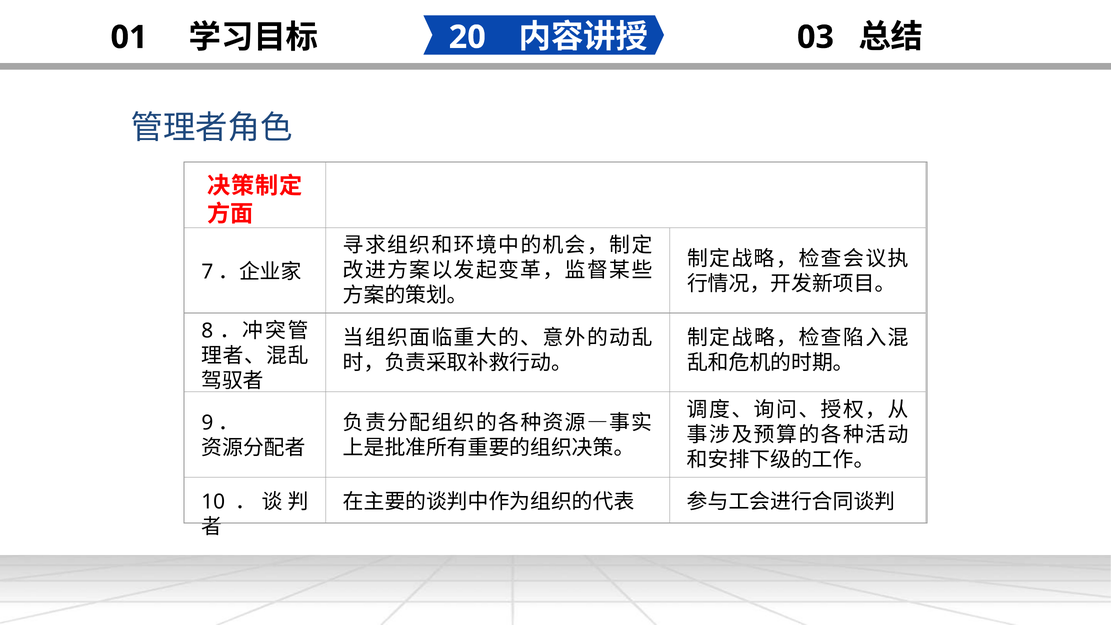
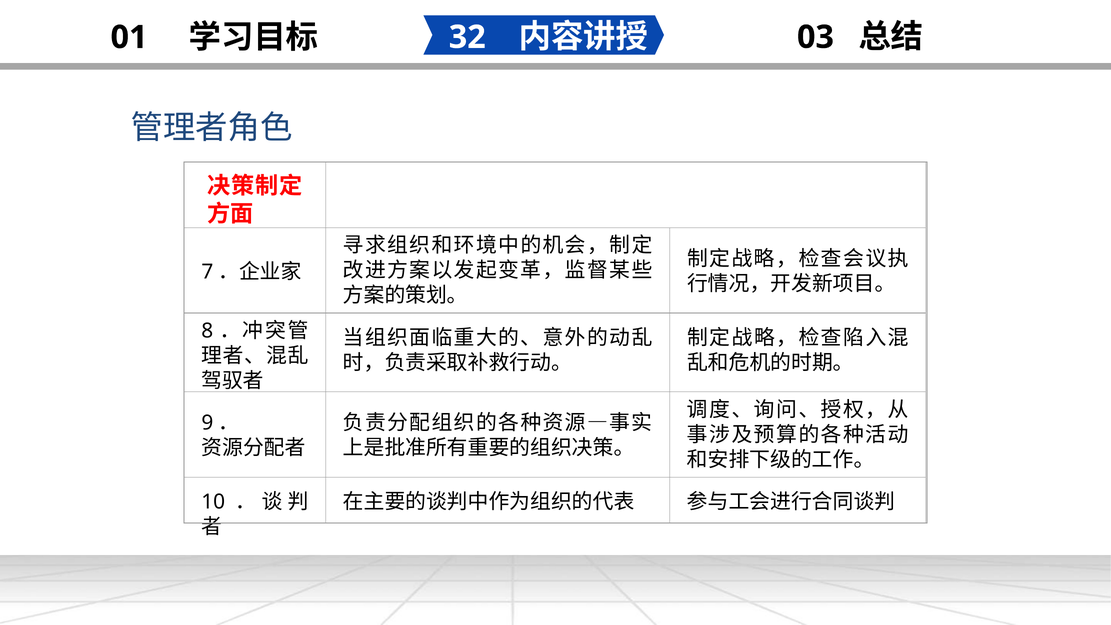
20: 20 -> 32 (467, 37)
